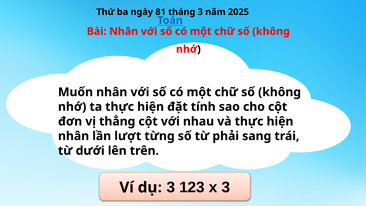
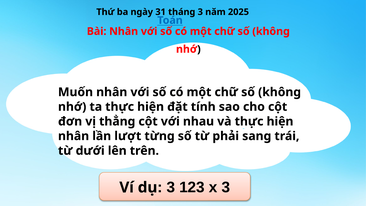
81: 81 -> 31 (161, 12)
